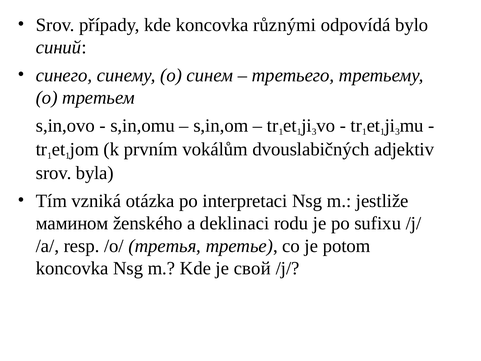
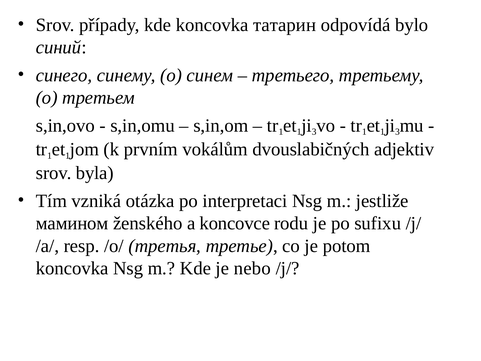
různými: různými -> татарин (285, 25)
deklinaci: deklinaci -> koncovce (235, 223)
свой: свой -> nebo (252, 268)
